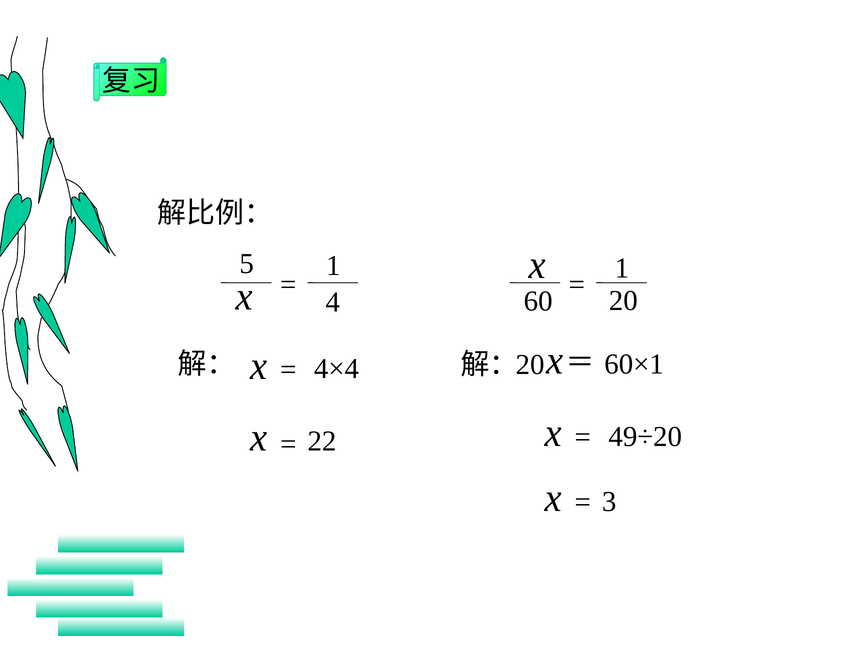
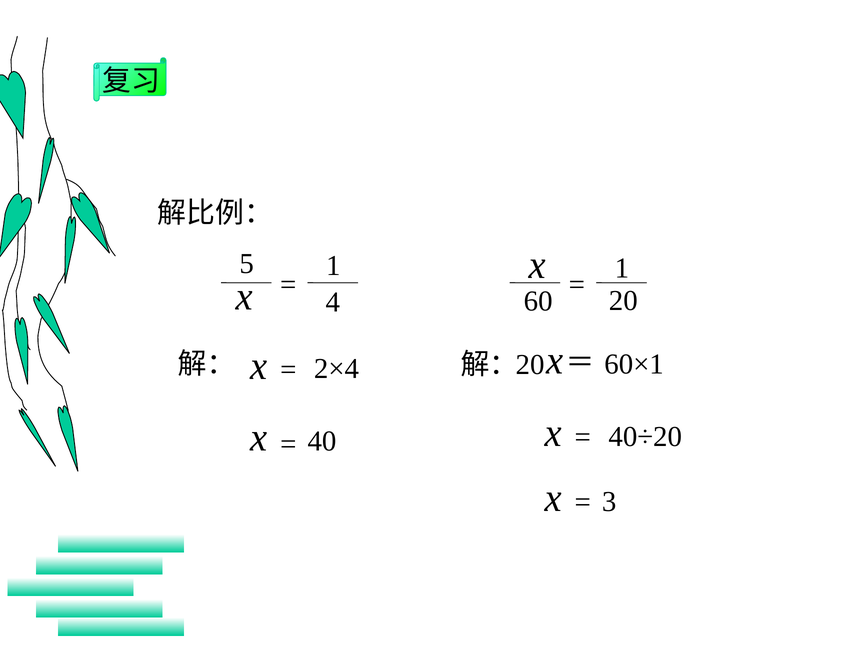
4×4: 4×4 -> 2×4 (336, 368)
49÷20: 49÷20 -> 40÷20 (645, 437)
22: 22 -> 40 (322, 441)
